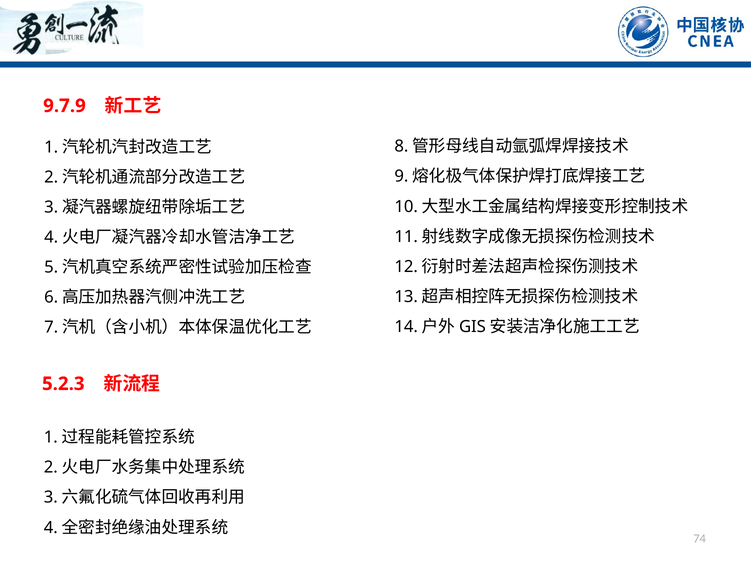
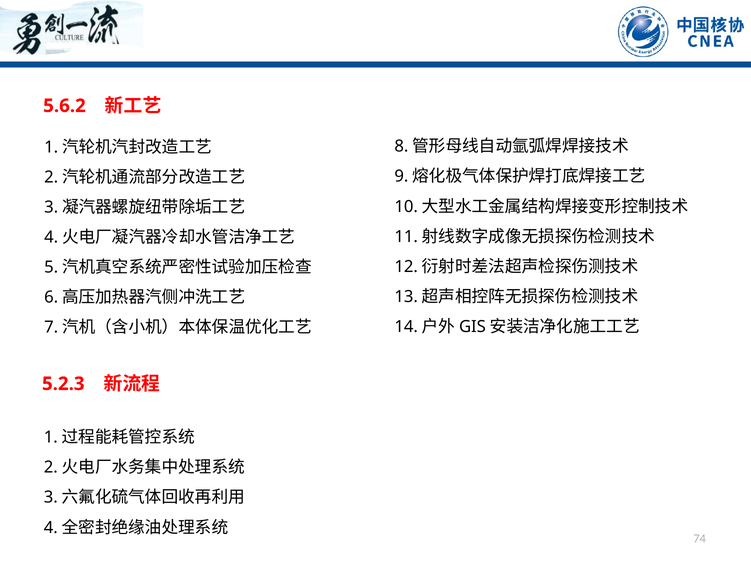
9.7.9: 9.7.9 -> 5.6.2 (64, 106)
